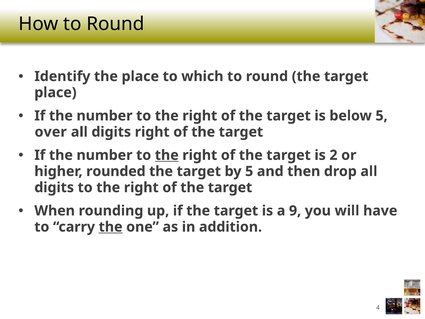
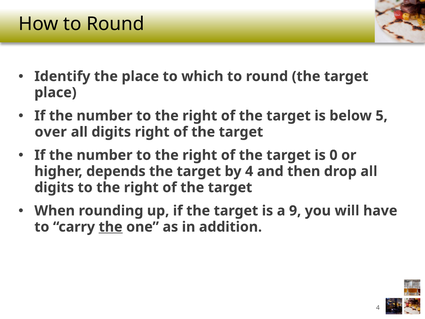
the underline: present -> none (167, 155)
2: 2 -> 0 (333, 155)
rounded: rounded -> depends (116, 171)
by 5: 5 -> 4 (249, 171)
